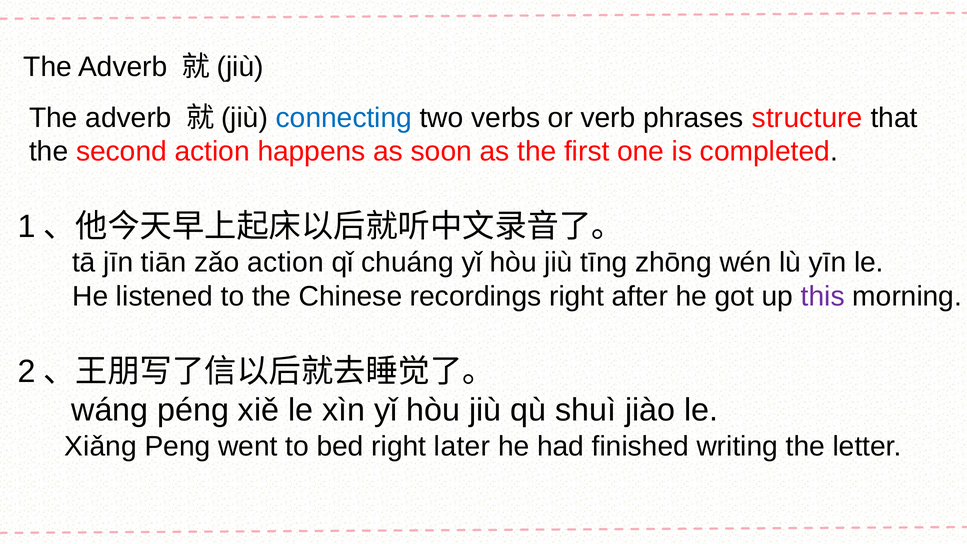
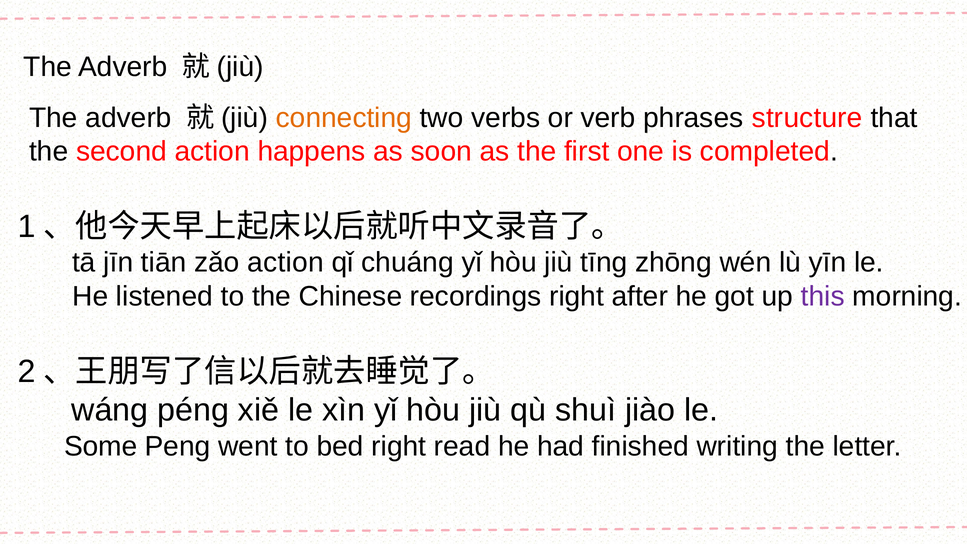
connecting colour: blue -> orange (344, 118)
Xiǎng: Xiǎng -> Some (101, 446)
later: later -> read (462, 446)
